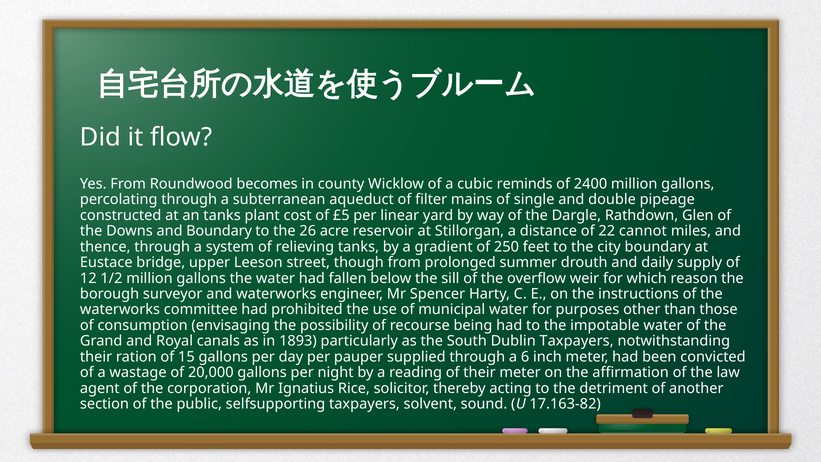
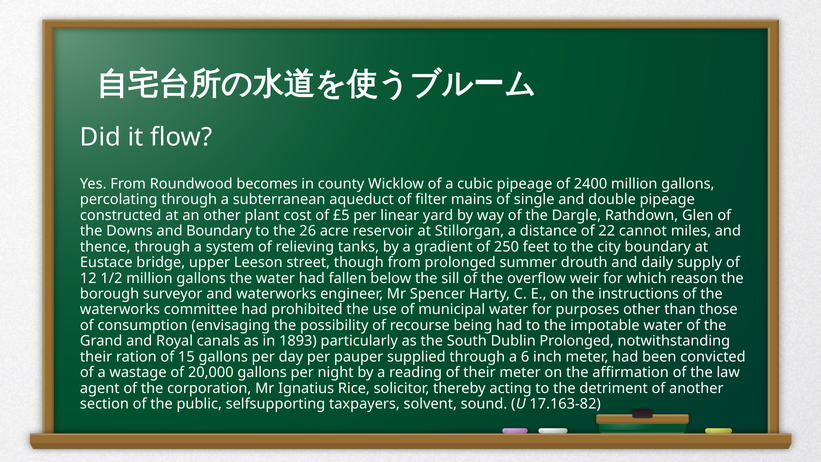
cubic reminds: reminds -> pipeage (525, 184)
an tanks: tanks -> other (222, 215)
Dublin Taxpayers: Taxpayers -> Prolonged (577, 341)
